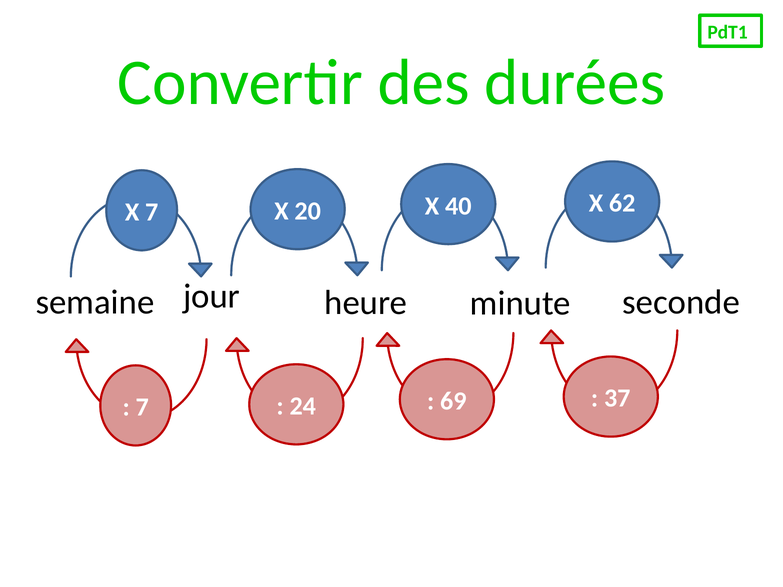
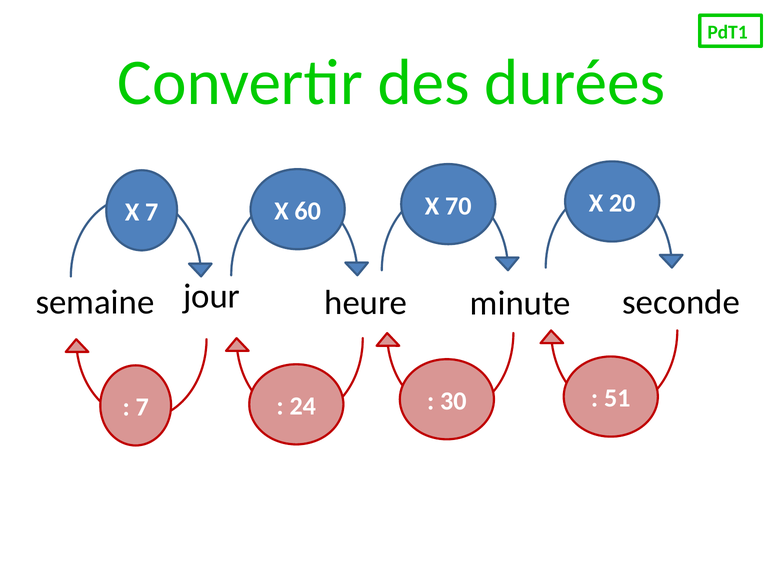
20: 20 -> 60 (308, 211)
40: 40 -> 70 (458, 206)
62: 62 -> 20 (622, 203)
69: 69 -> 30 (453, 401)
37: 37 -> 51 (617, 399)
